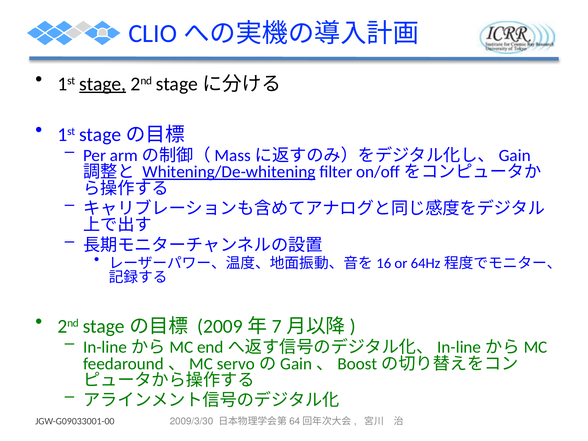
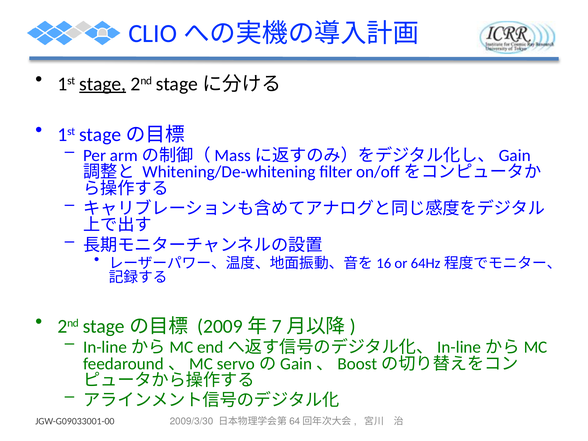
Whitening/De-whitening underline: present -> none (229, 172)
